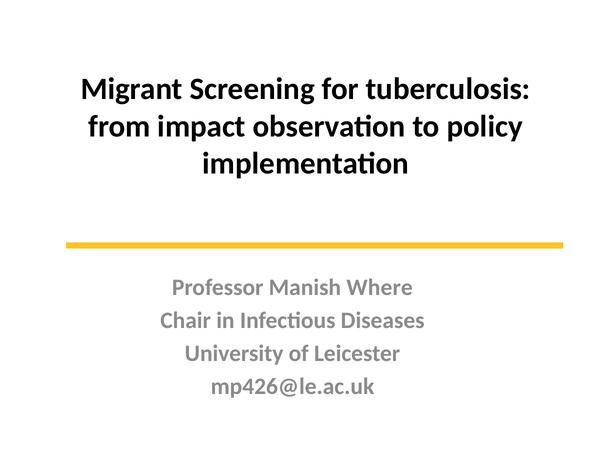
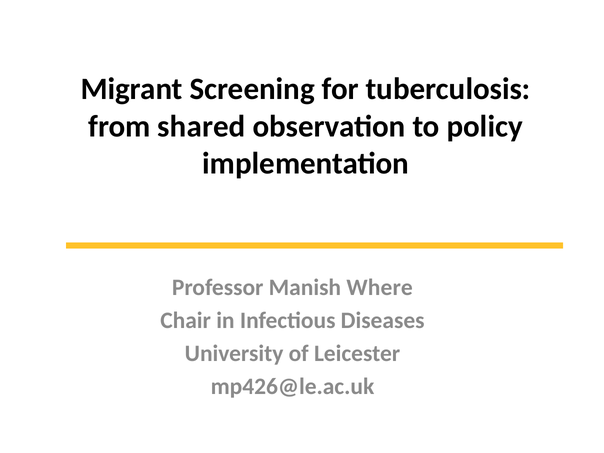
impact: impact -> shared (201, 126)
